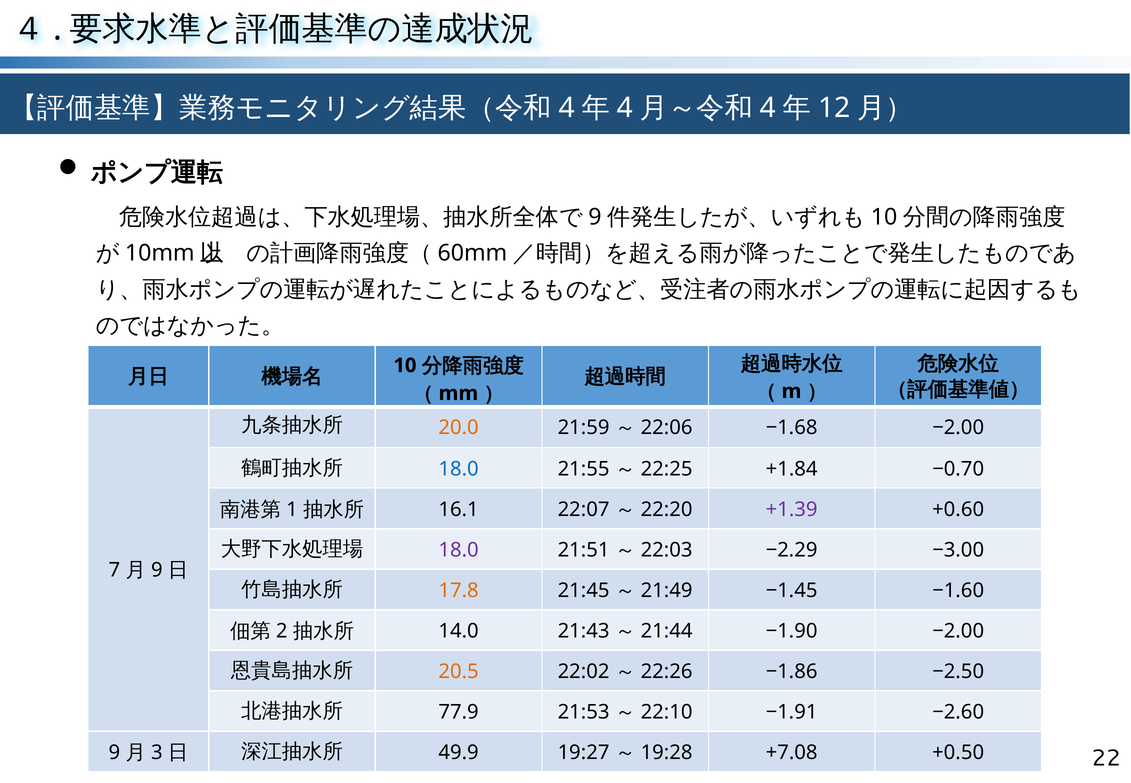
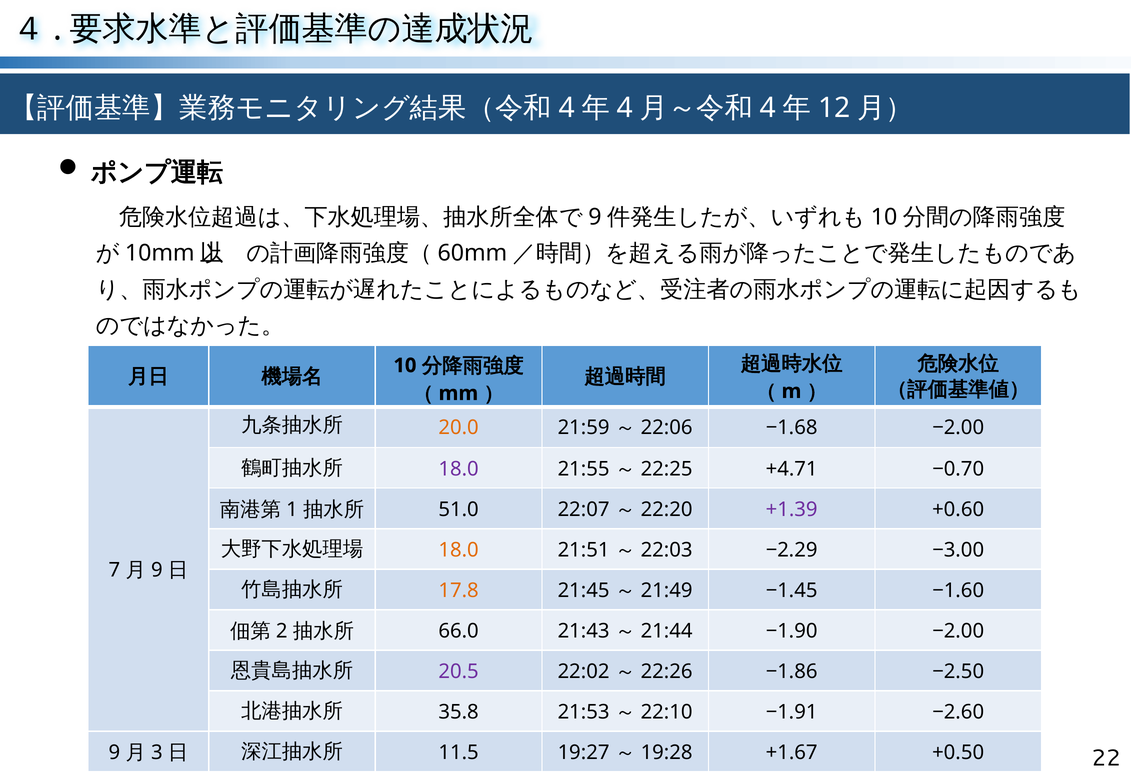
18.0 colour: blue -> purple (459, 469)
+1.84: +1.84 -> +4.71 (792, 469)
16.1: 16.1 -> 51.0 (459, 510)
18.0 colour: purple -> orange (459, 550)
14.0: 14.0 -> 66.0 (459, 631)
20.5 colour: orange -> purple (459, 672)
77.9: 77.9 -> 35.8 (459, 712)
49.9: 49.9 -> 11.5 (459, 753)
+7.08: +7.08 -> +1.67 (792, 753)
